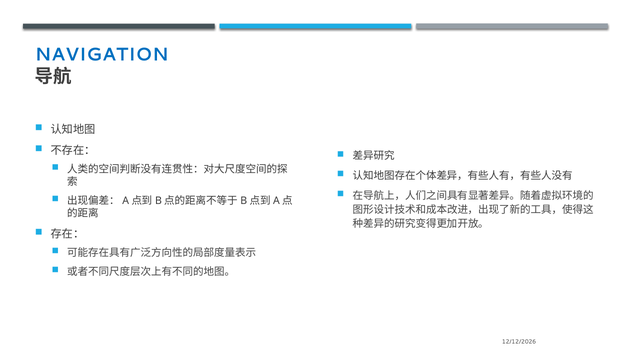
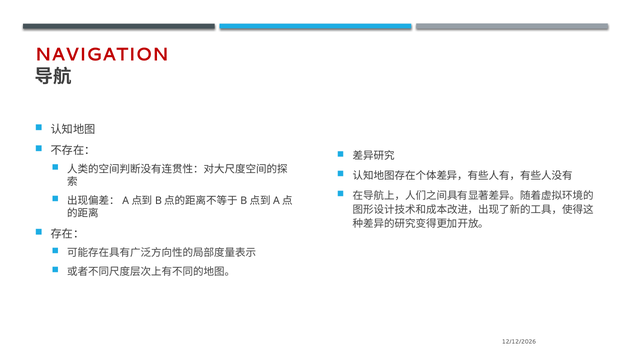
NAVIGATION colour: blue -> red (102, 55)
